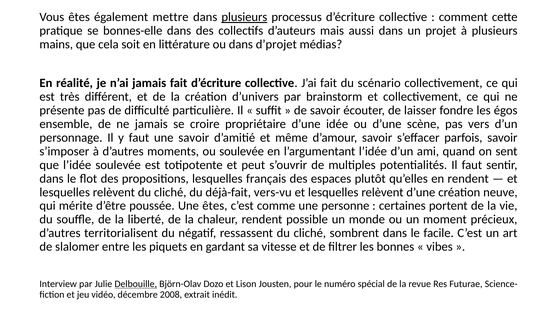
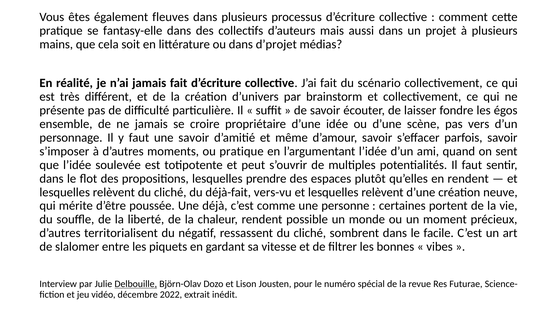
mettre: mettre -> fleuves (171, 17)
plusieurs underline: present -> none (244, 17)
bonnes-elle: bonnes-elle -> fantasy-elle (133, 31)
ou soulevée: soulevée -> pratique (242, 151)
français: français -> prendre (266, 178)
Une êtes: êtes -> déjà (215, 205)
2008: 2008 -> 2022 (171, 294)
